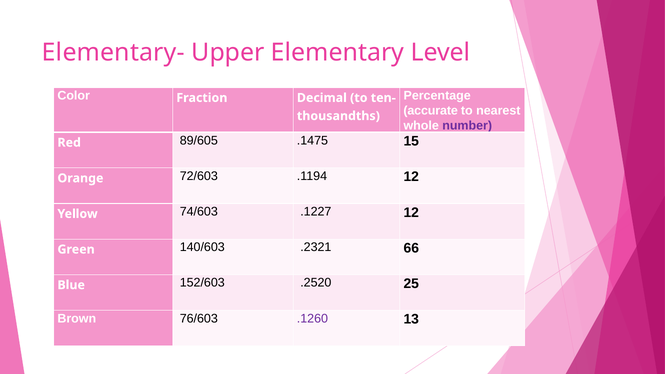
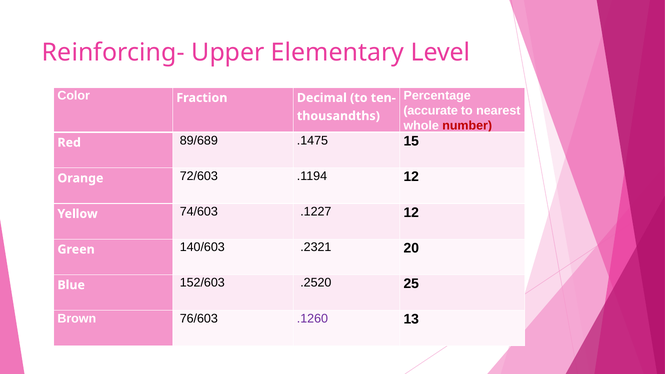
Elementary-: Elementary- -> Reinforcing- (113, 52)
number colour: purple -> red (467, 125)
89/605: 89/605 -> 89/689 (199, 140)
66: 66 -> 20 (411, 248)
